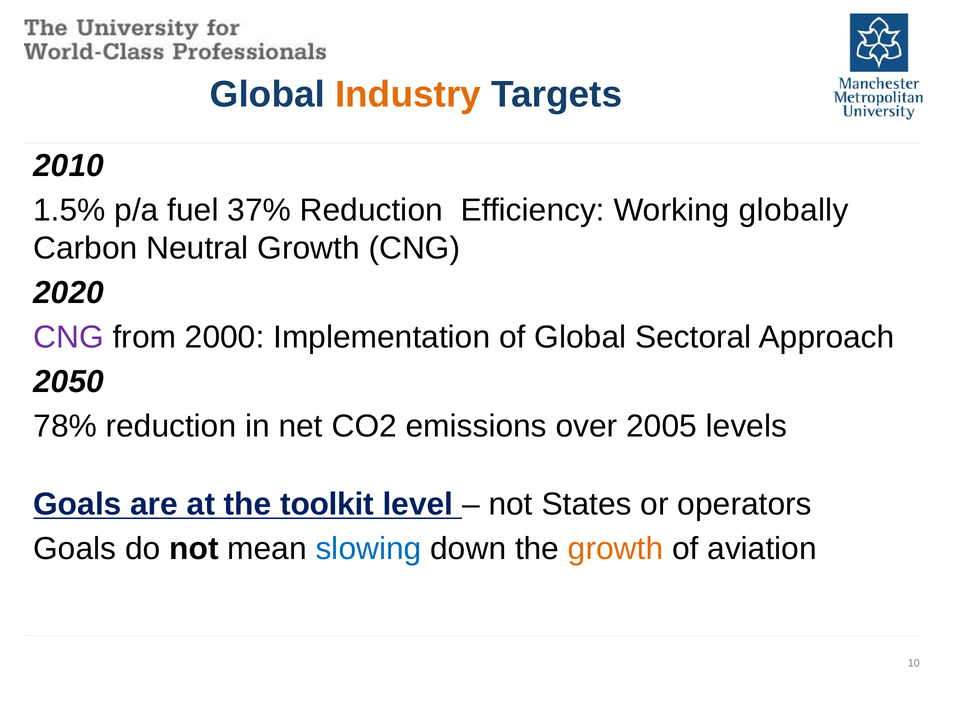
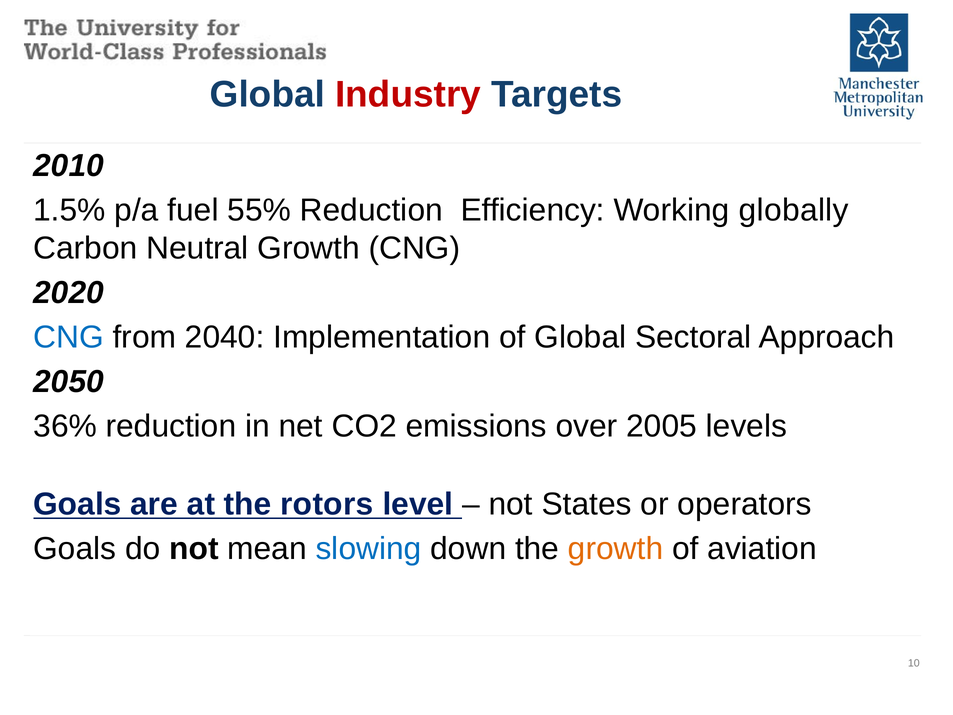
Industry colour: orange -> red (408, 94)
37%: 37% -> 55% (259, 210)
CNG colour: purple -> blue (69, 337)
2000: 2000 -> 2040 (225, 337)
78%: 78% -> 36% (65, 426)
toolkit: toolkit -> rotors (327, 504)
